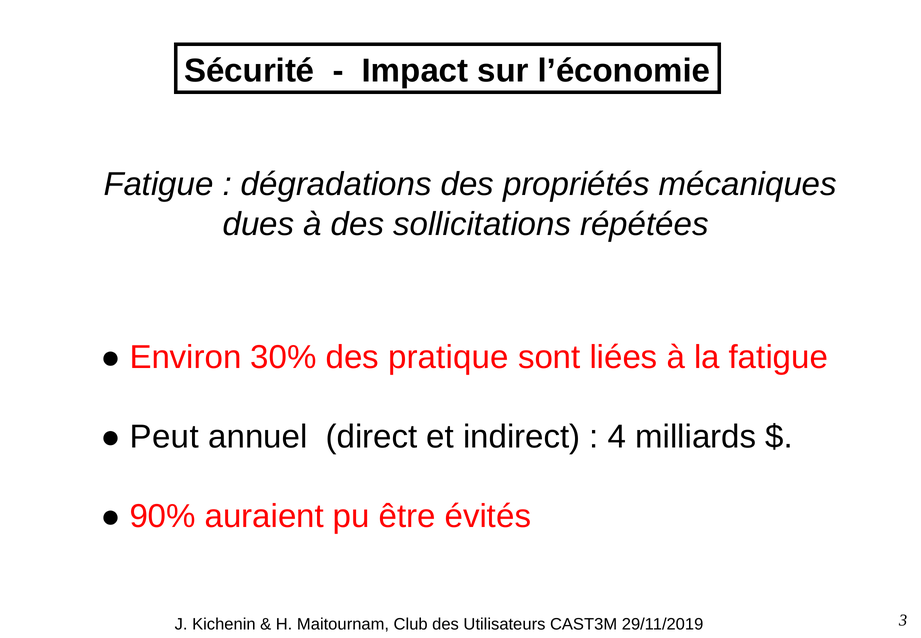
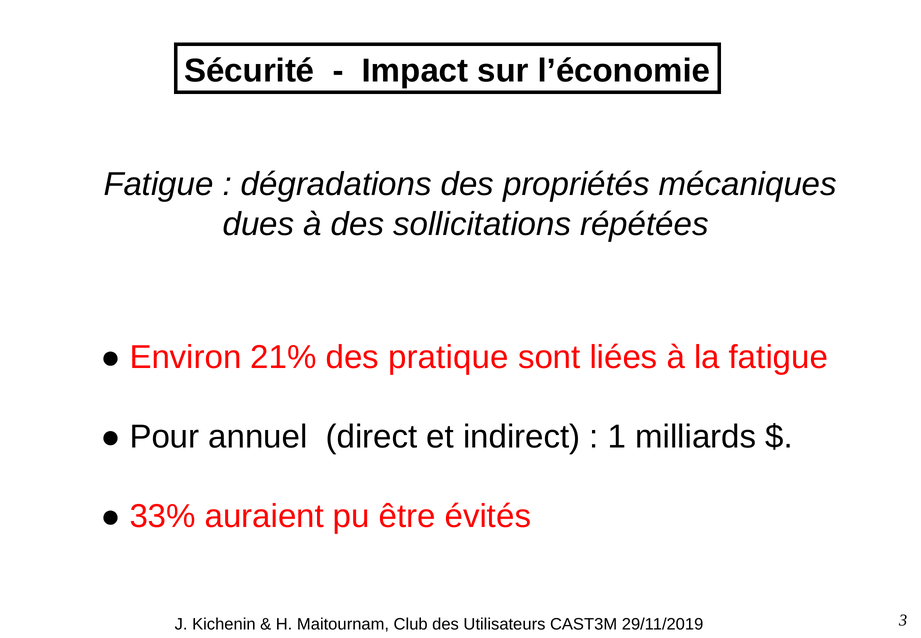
30%: 30% -> 21% (284, 357)
Peut: Peut -> Pour (164, 437)
4: 4 -> 1 (617, 437)
90%: 90% -> 33% (163, 516)
